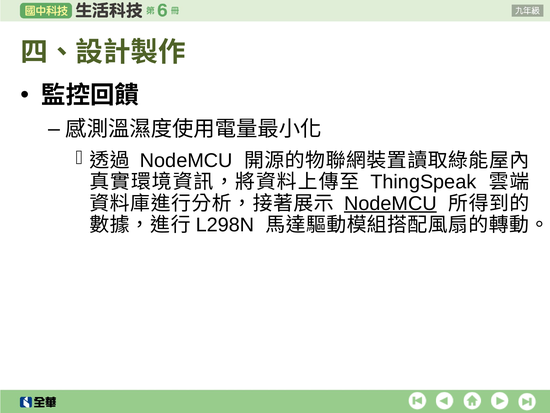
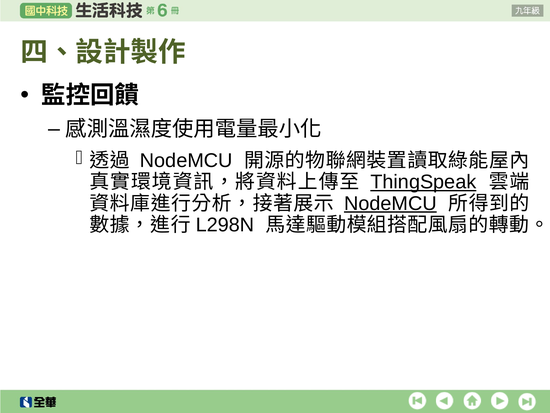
ThingSpeak underline: none -> present (423, 182)
